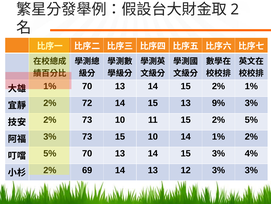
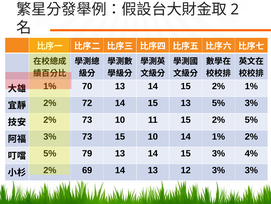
13 9%: 9% -> 5% (218, 103)
70: 70 -> 79 (87, 153)
